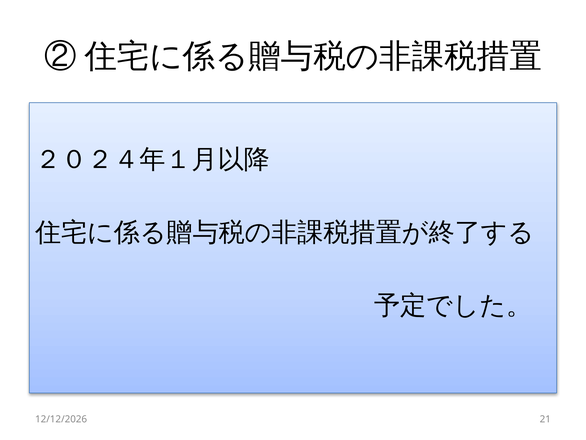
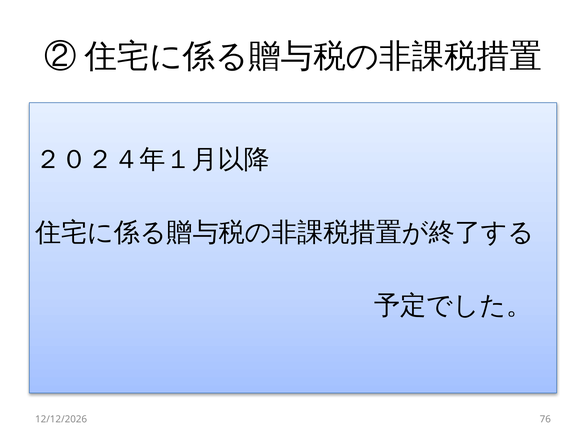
21: 21 -> 76 (545, 419)
